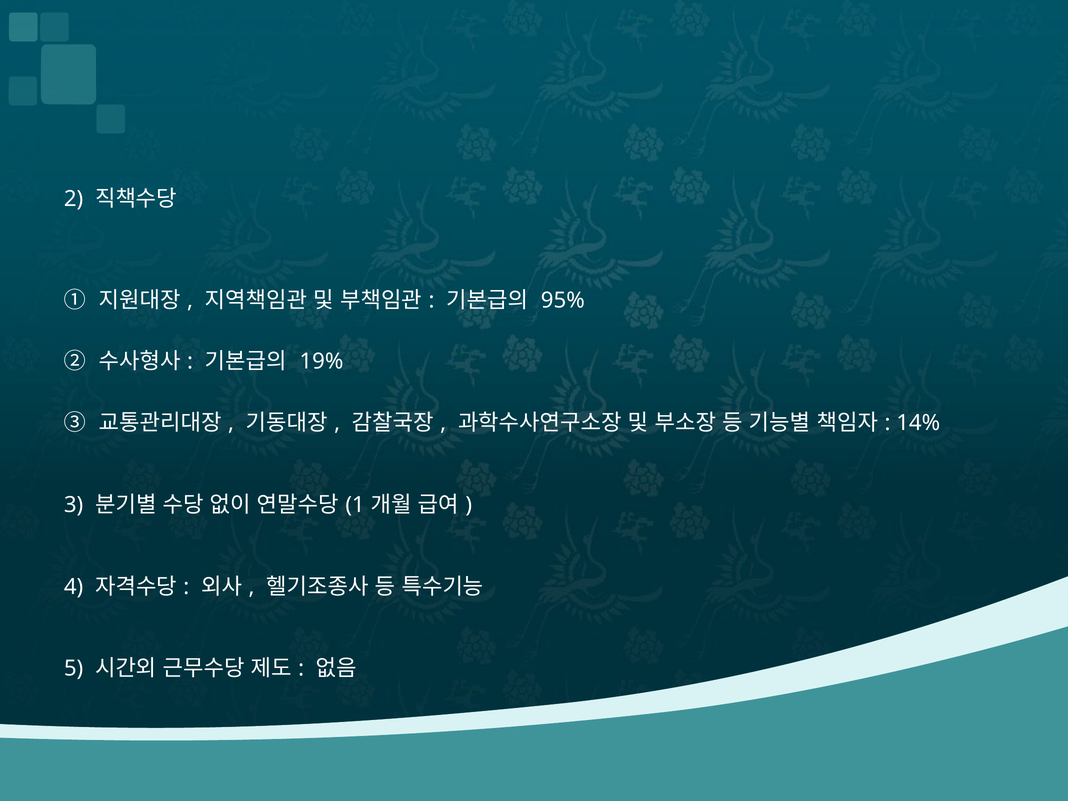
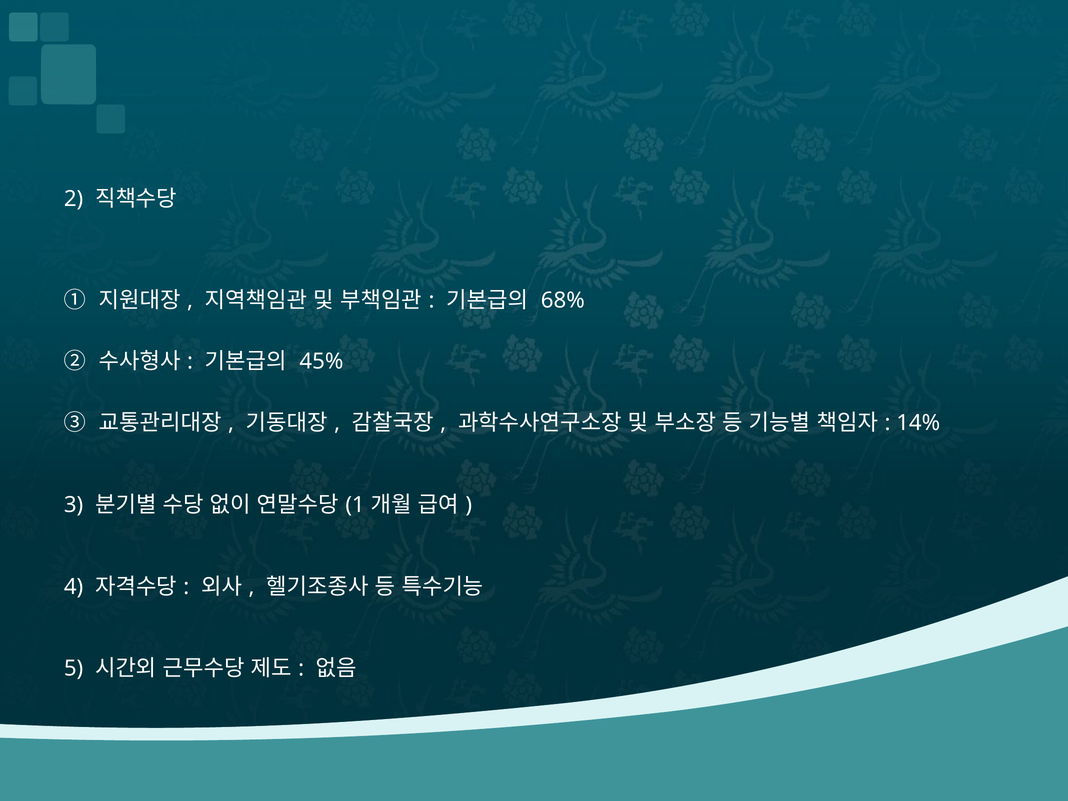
95%: 95% -> 68% (563, 300)
19%: 19% -> 45% (321, 362)
